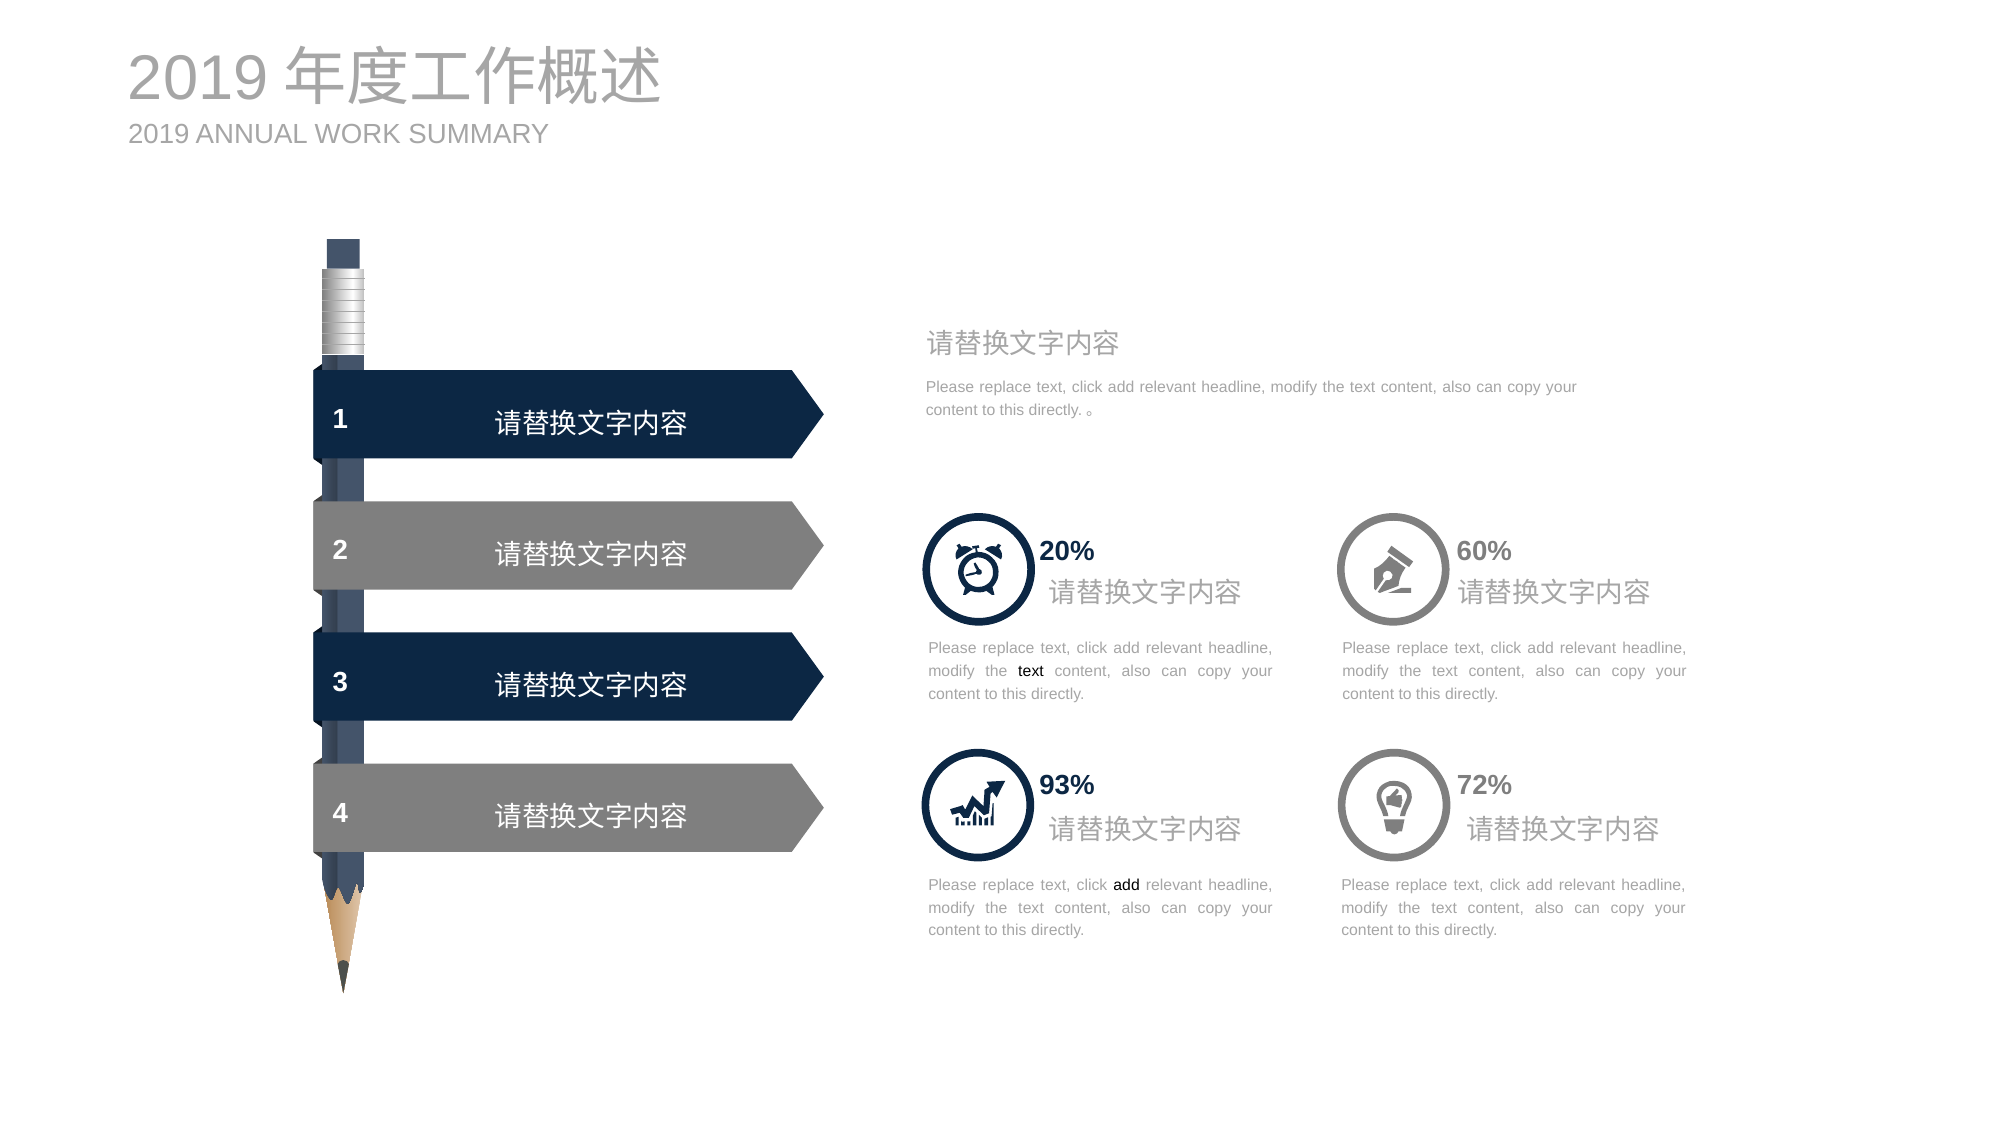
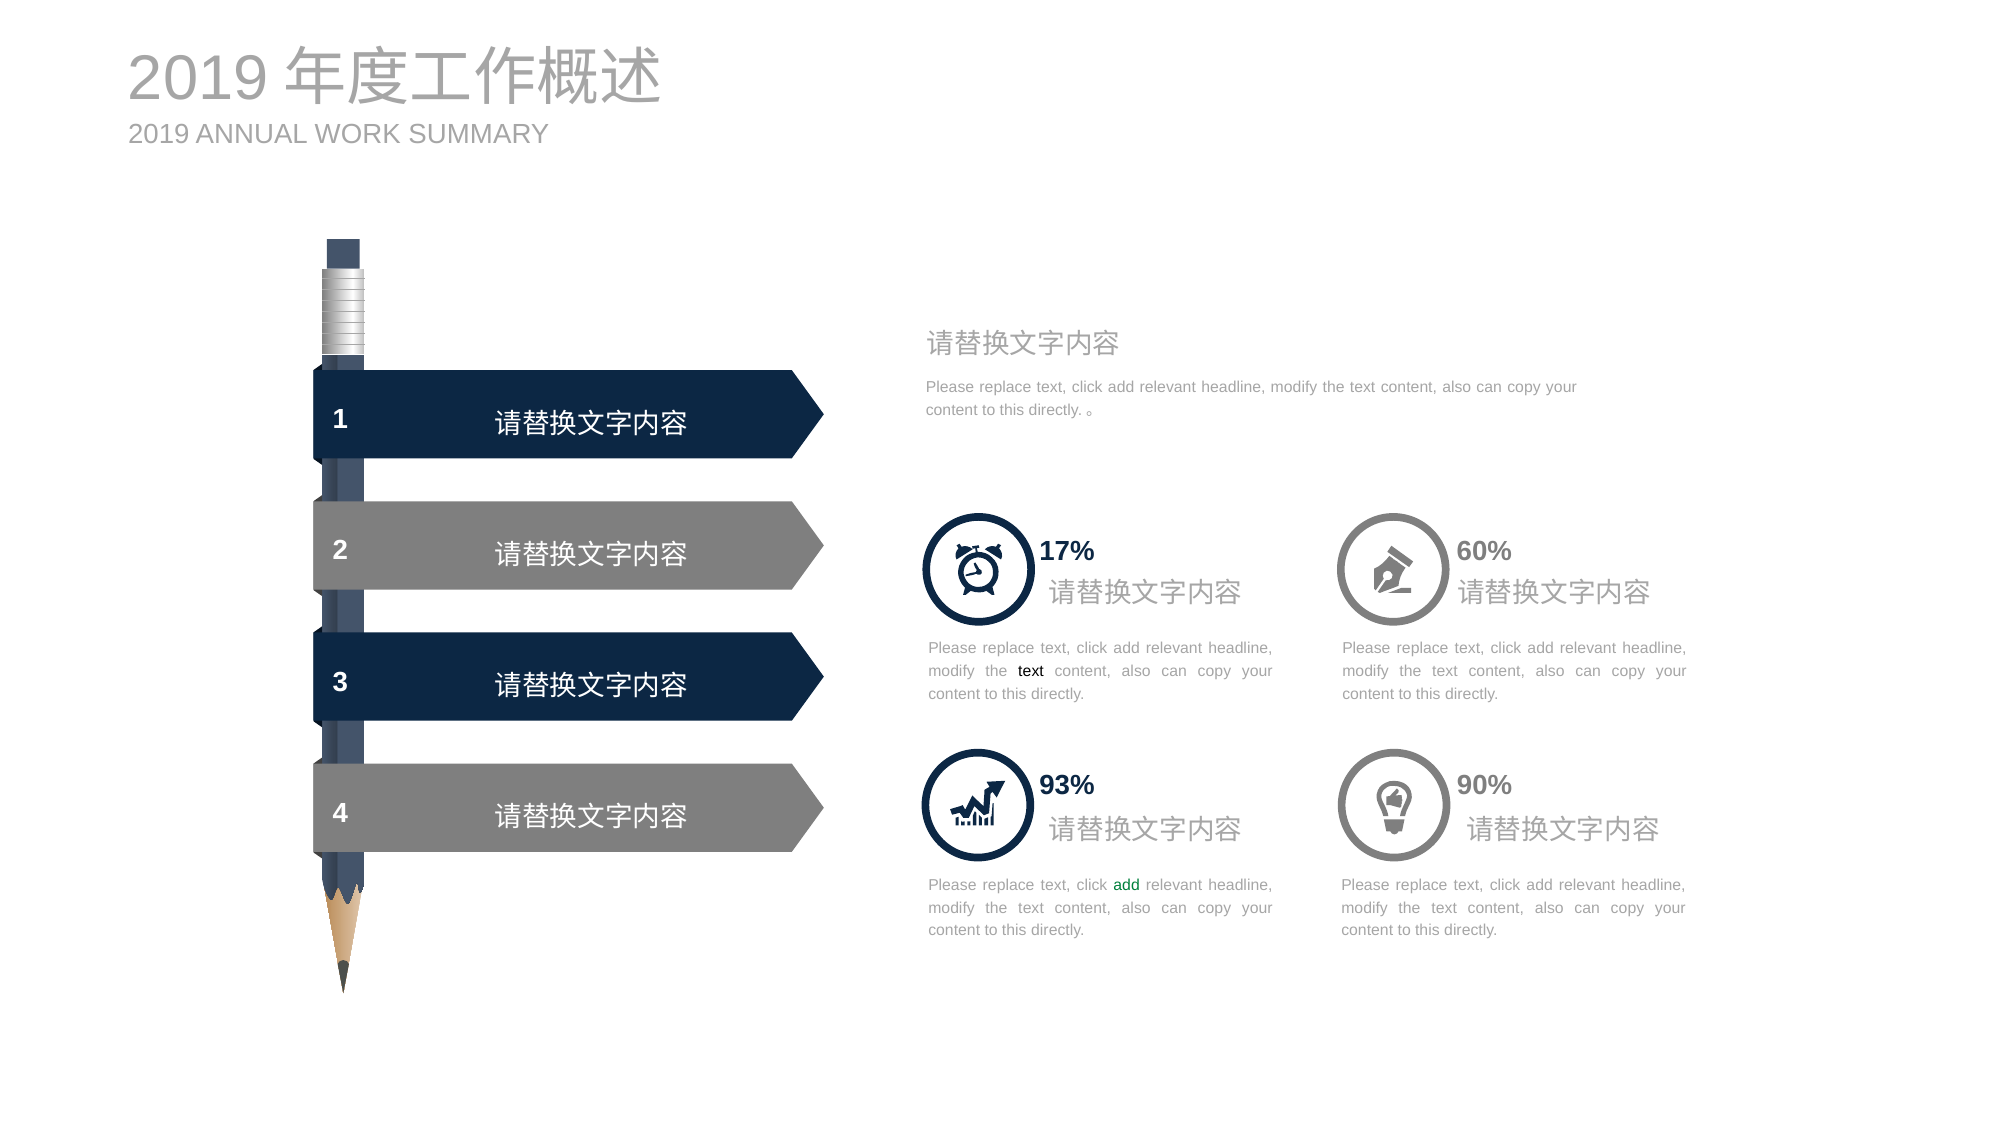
20%: 20% -> 17% (1067, 551)
72%: 72% -> 90% (1485, 786)
add colour: black -> green (1127, 885)
